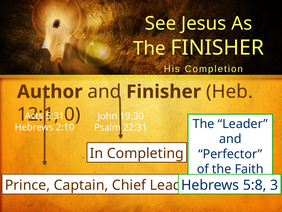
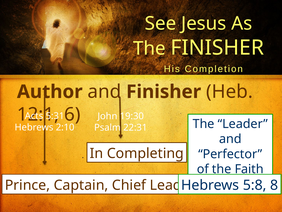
0: 0 -> 6 (72, 114)
3: 3 -> 8 (274, 185)
